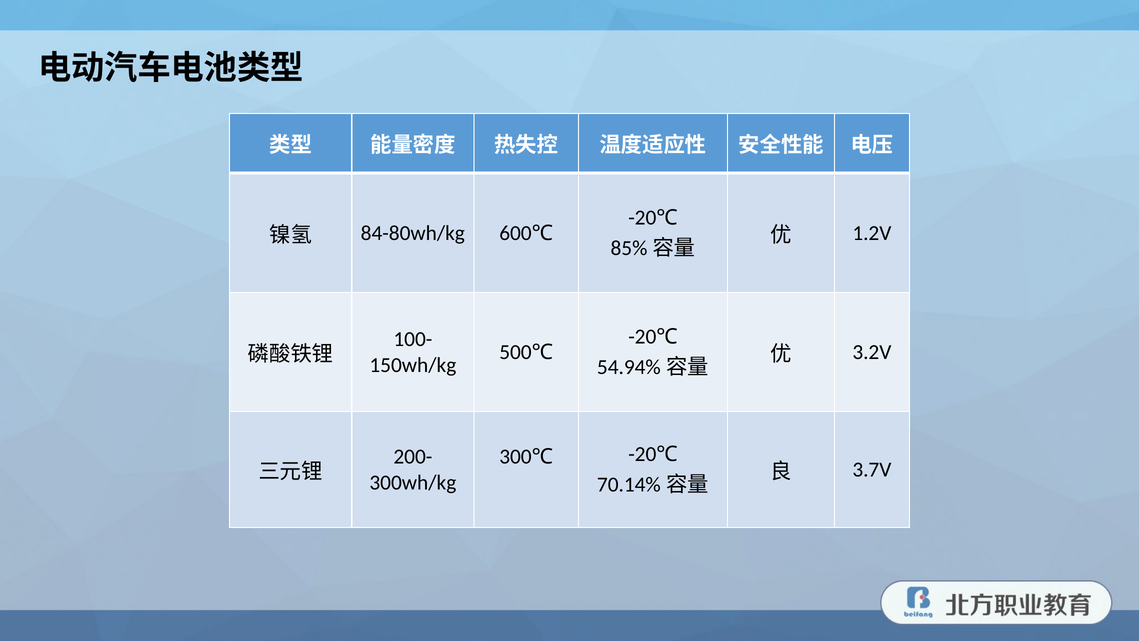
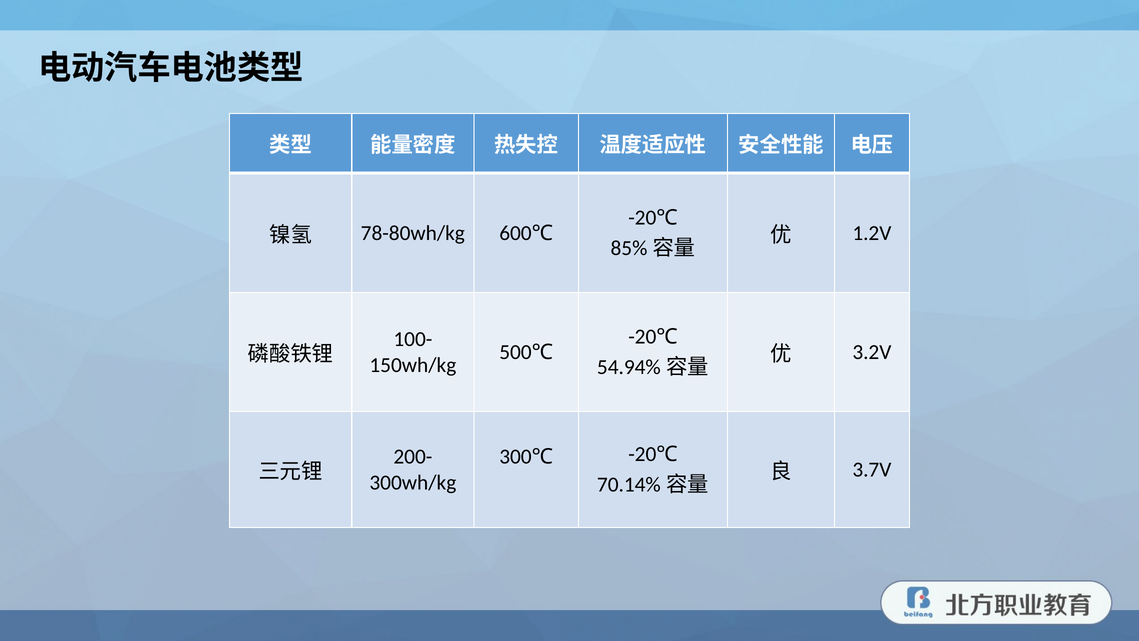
84-80wh/kg: 84-80wh/kg -> 78-80wh/kg (413, 233)
